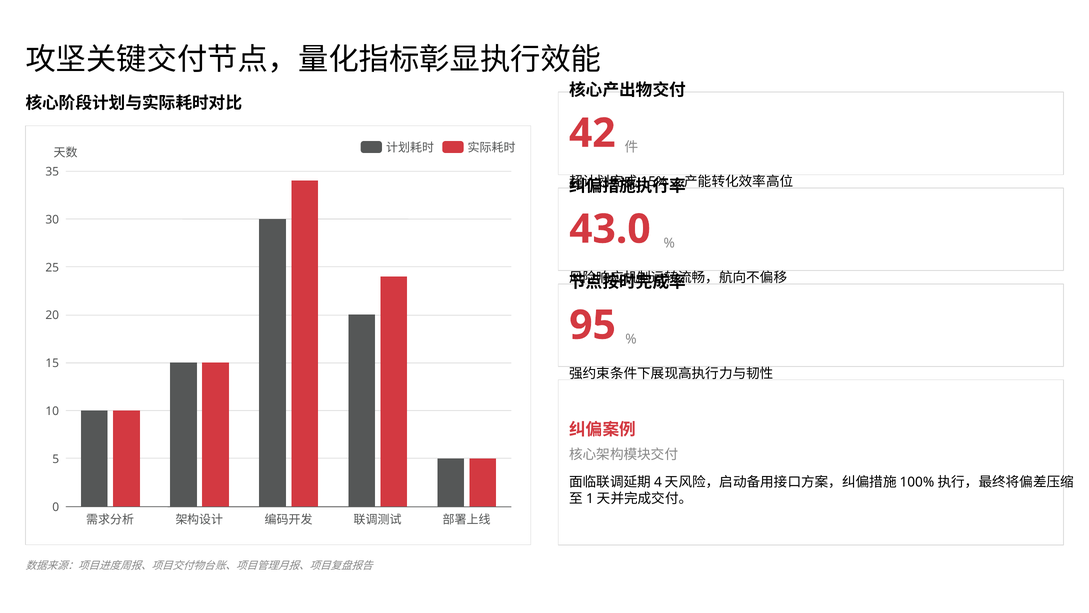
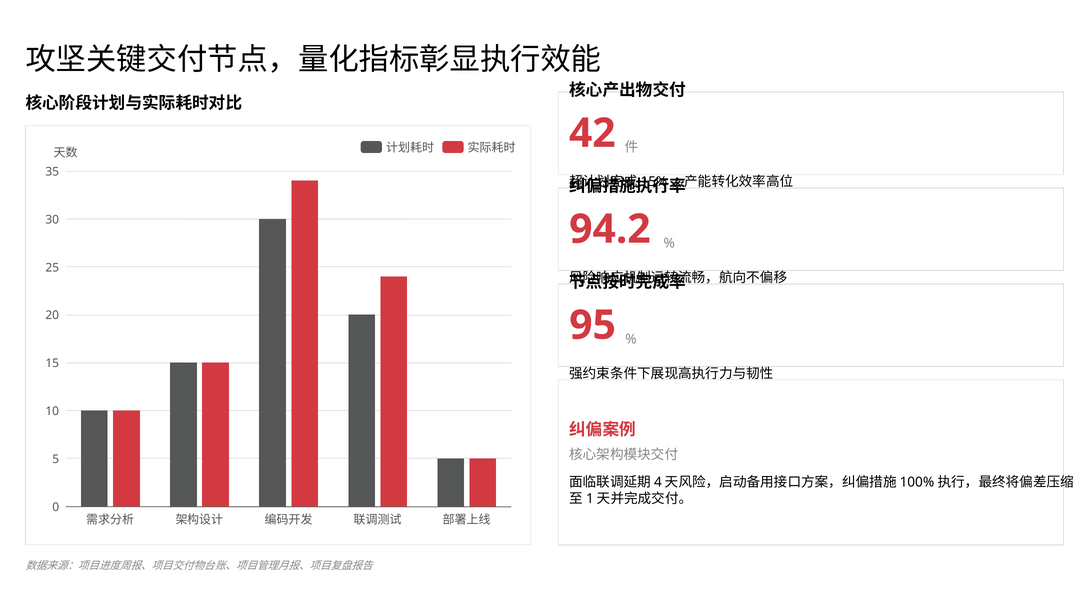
43.0: 43.0 -> 94.2 (610, 229)
